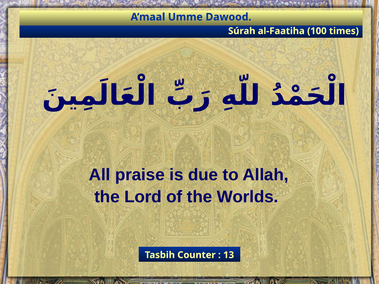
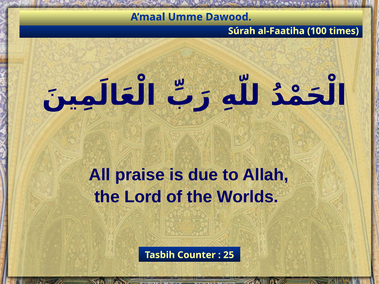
13: 13 -> 25 (229, 255)
